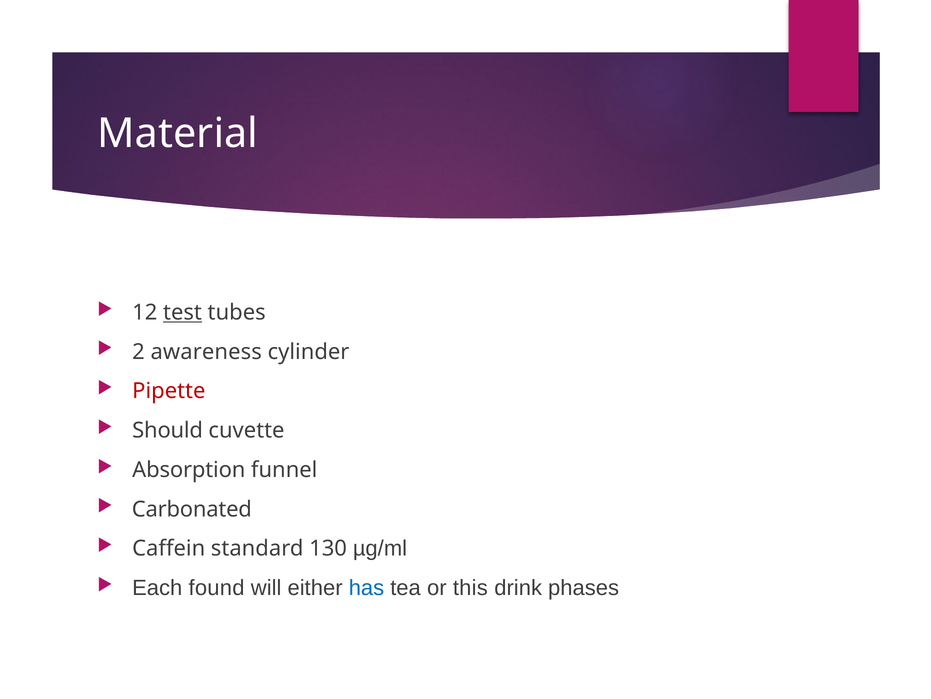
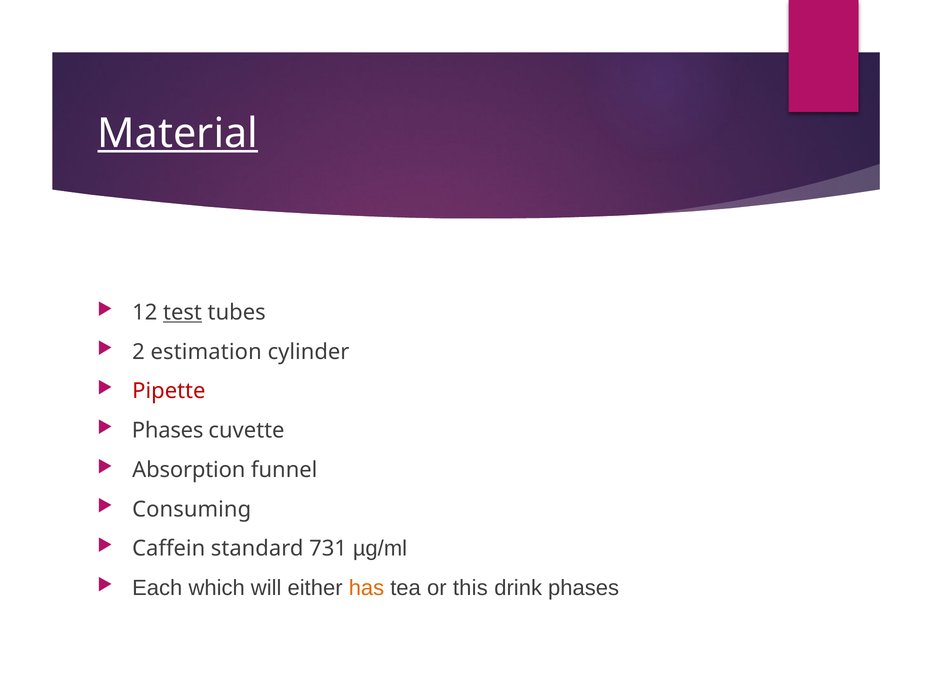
Material underline: none -> present (178, 133)
awareness: awareness -> estimation (206, 351)
Should: Should -> Phases (168, 430)
Carbonated: Carbonated -> Consuming (192, 509)
130: 130 -> 731 (328, 548)
found: found -> which (217, 587)
has colour: blue -> orange (366, 587)
